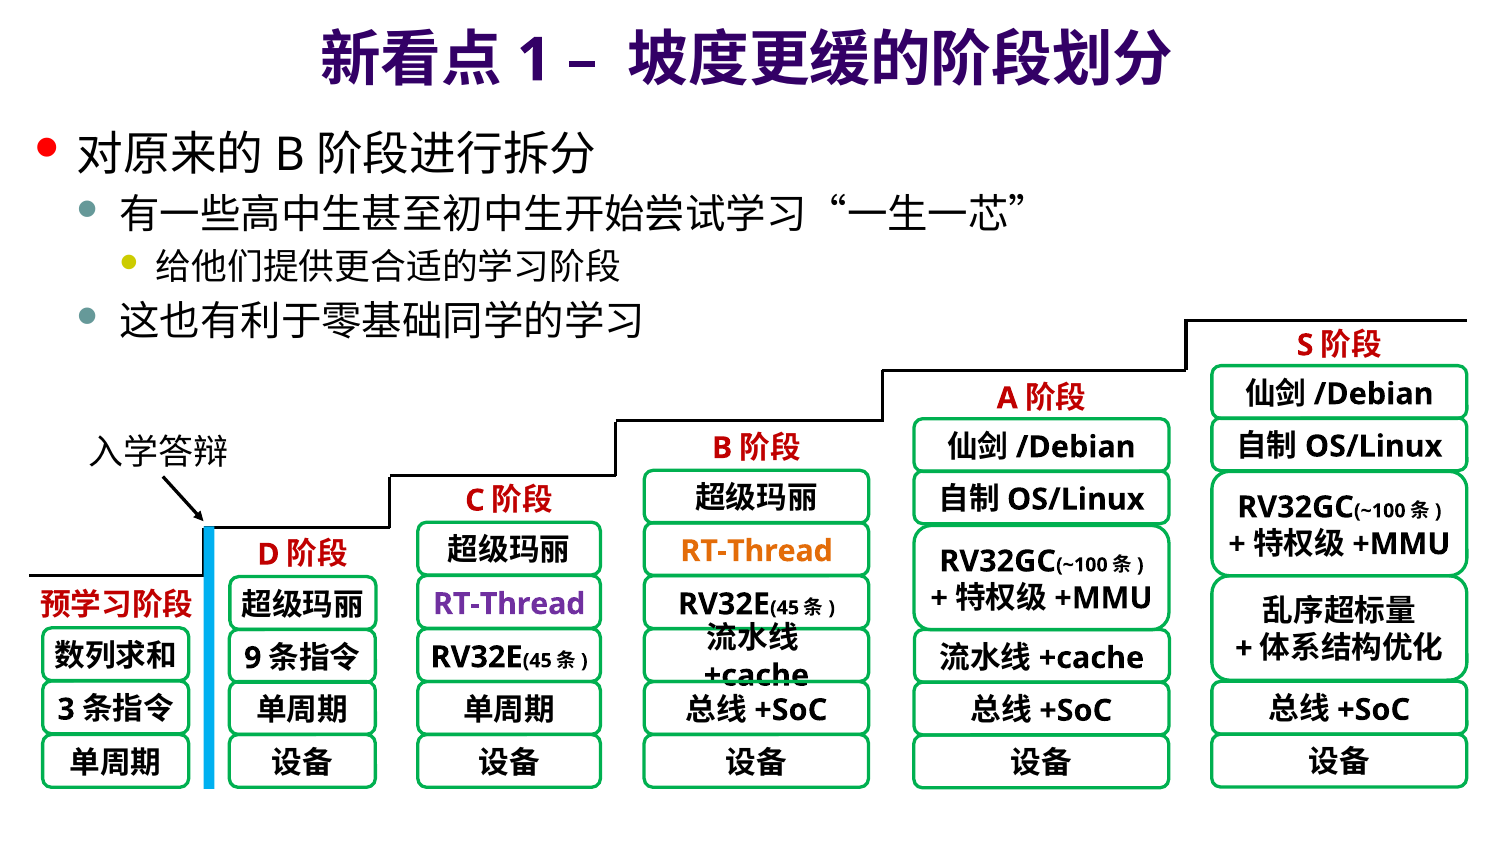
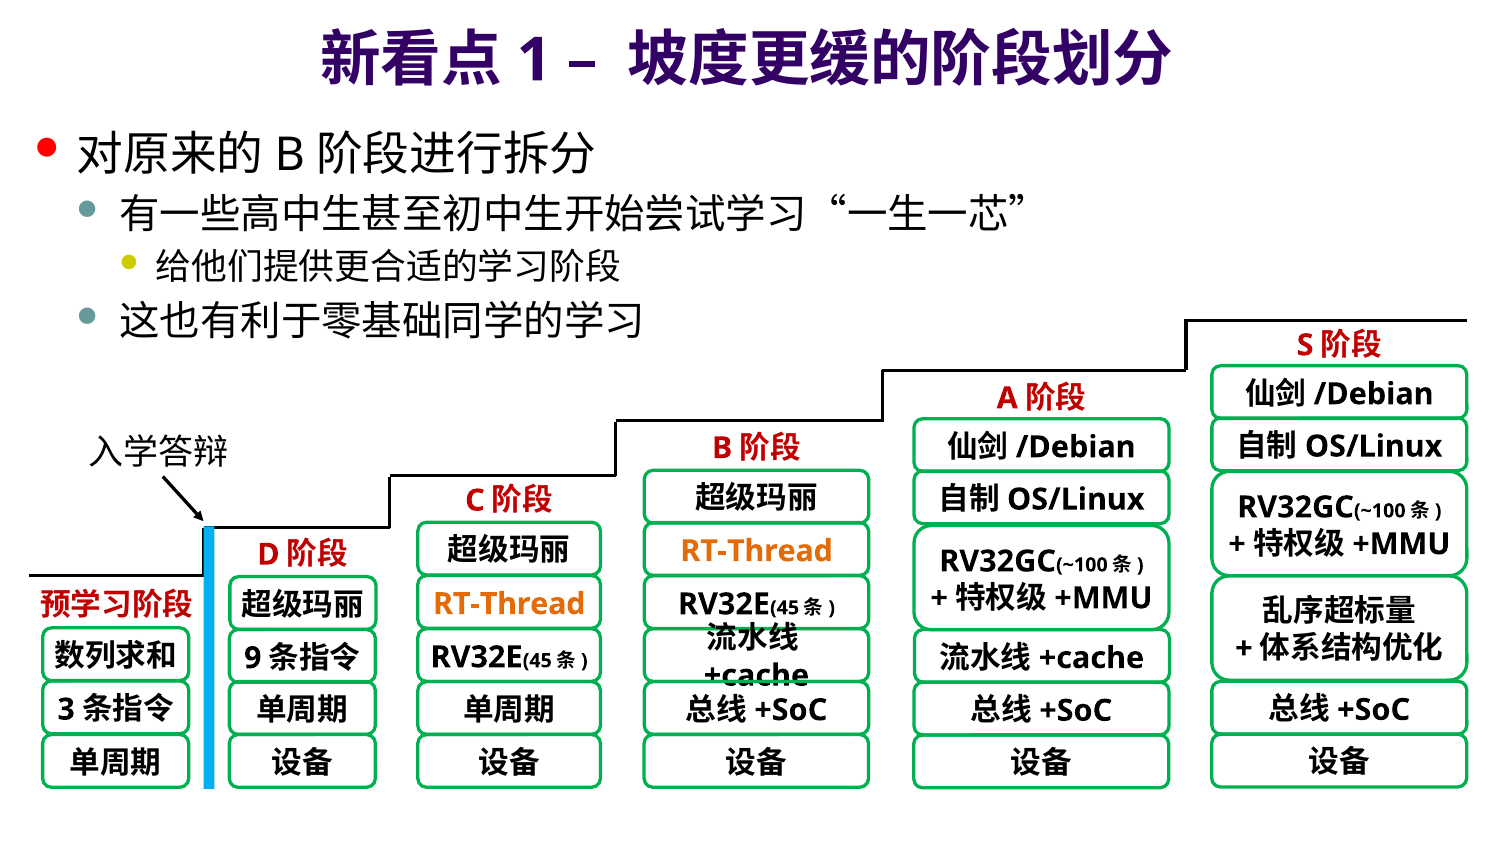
RT-Thread colour: purple -> orange (509, 604)
